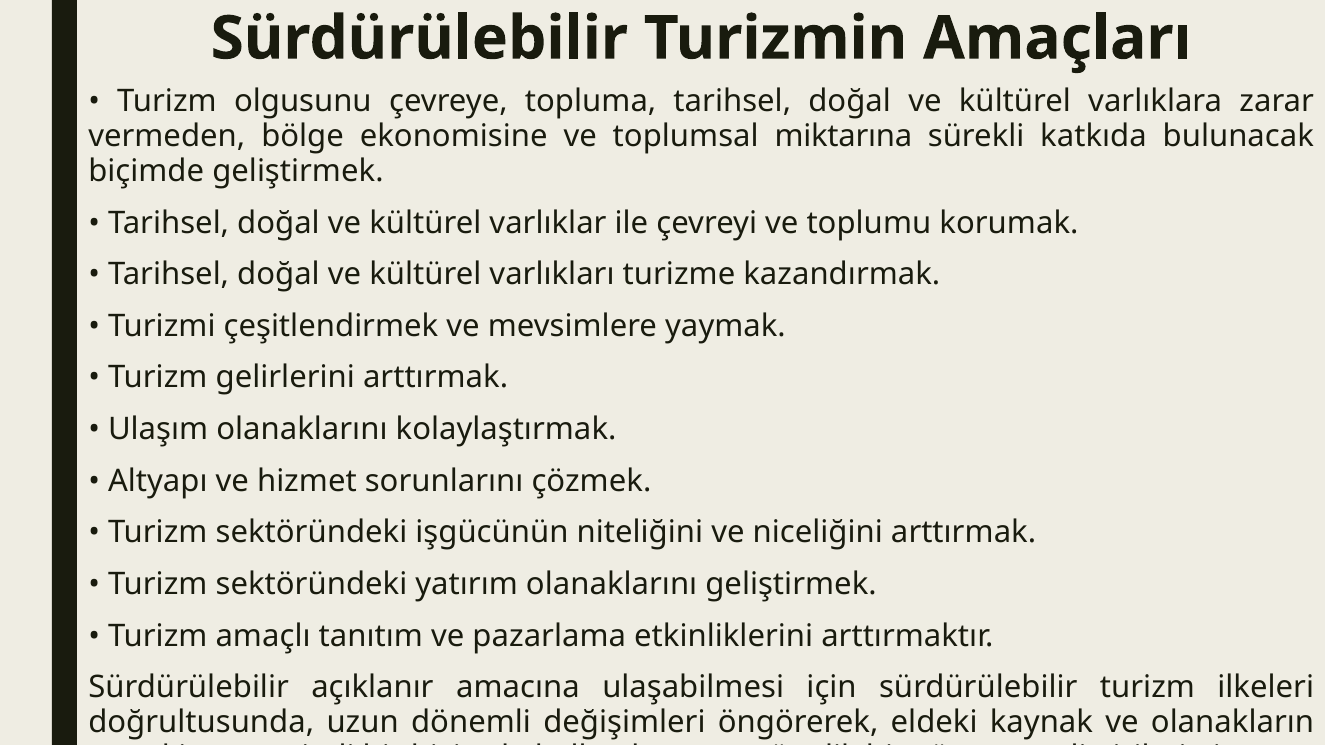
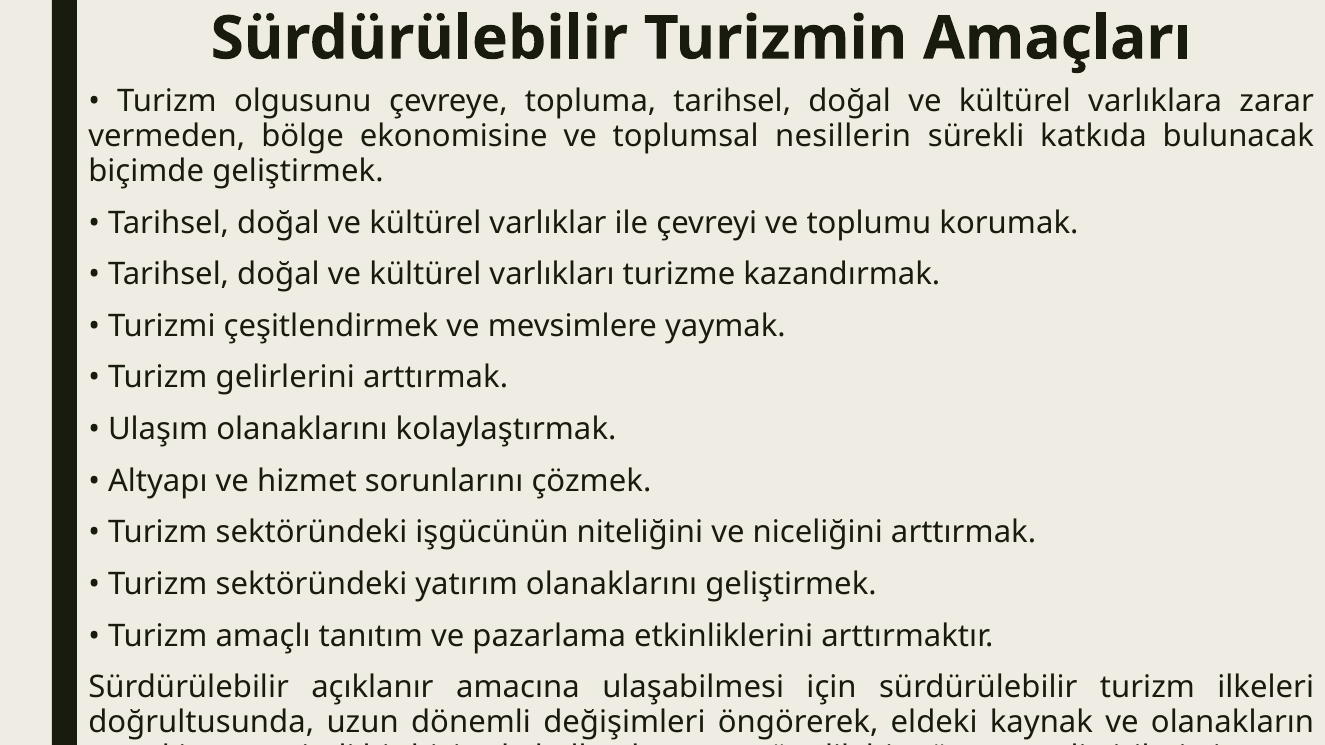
miktarına: miktarına -> nesillerin (843, 136)
